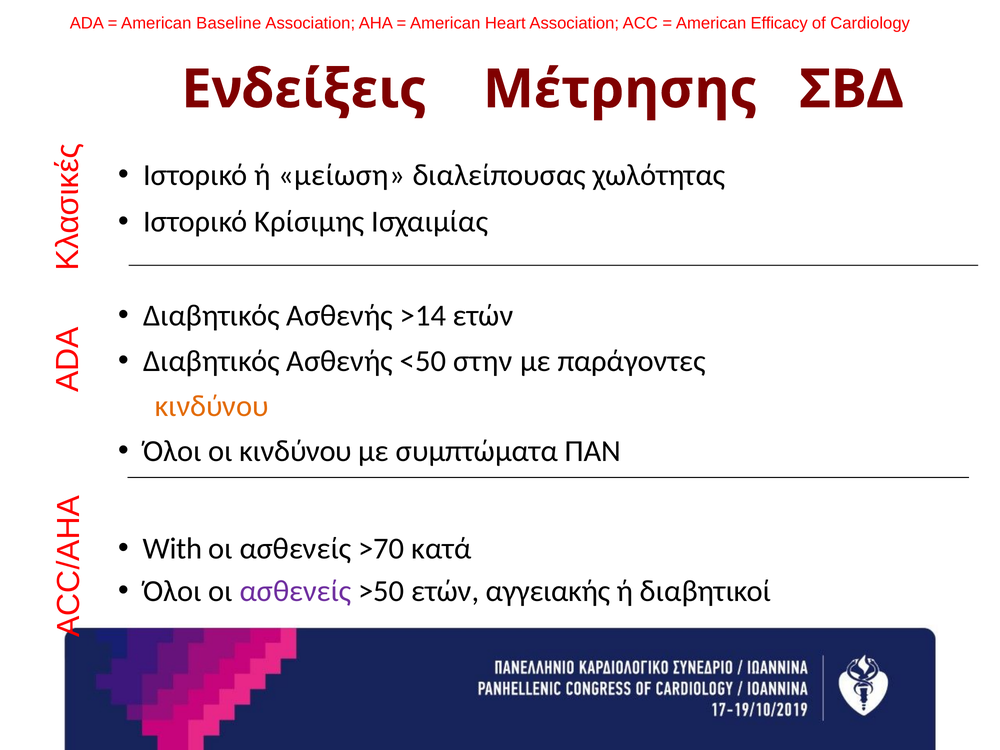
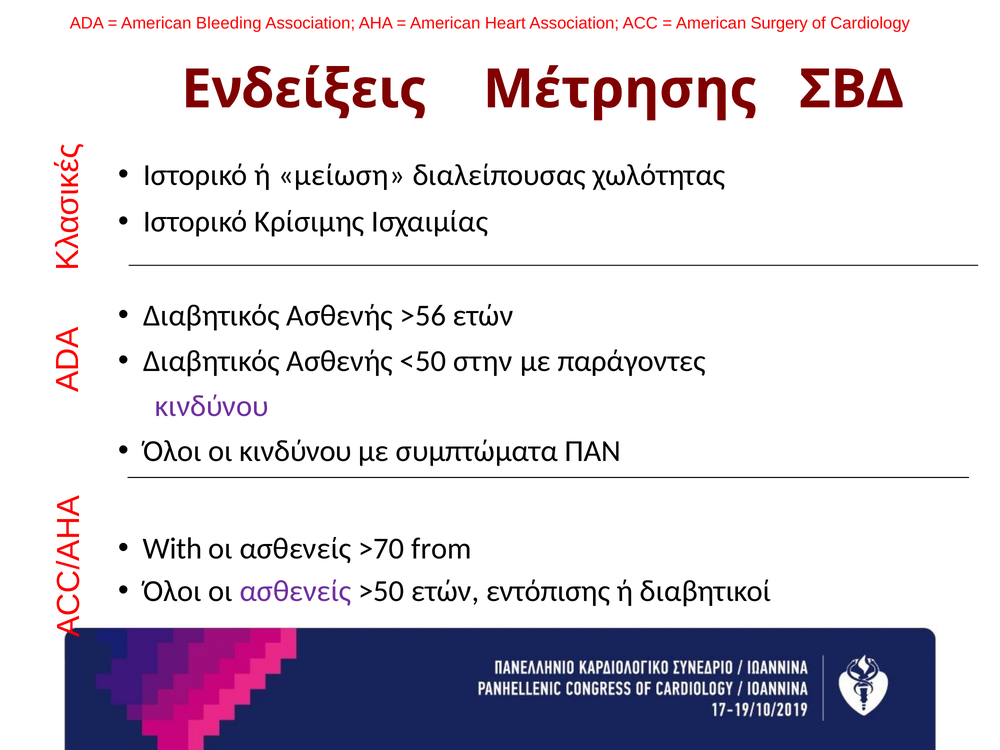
Baseline: Baseline -> Bleeding (229, 23)
Efficacy: Efficacy -> Surgery (779, 23)
>14: >14 -> >56 (423, 316)
κινδύνου colour: orange -> purple (212, 406)
κατά: κατά -> from (441, 549)
αγγειακής: αγγειακής -> εντόπισης (548, 591)
